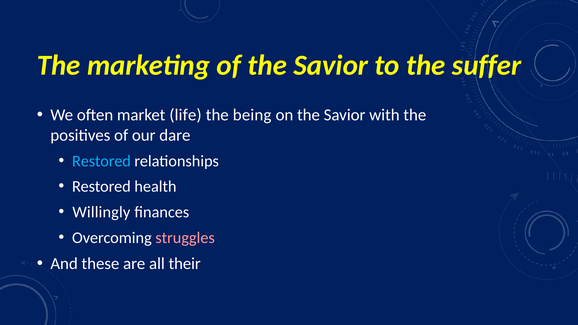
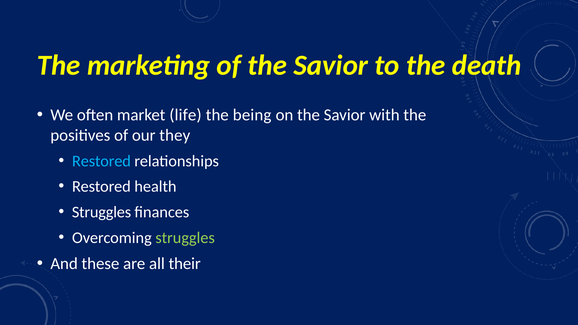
suffer: suffer -> death (487, 65)
dare: dare -> they (175, 135)
Willingly: Willingly -> Struggles (101, 212)
struggles colour: pink -> light green (185, 238)
